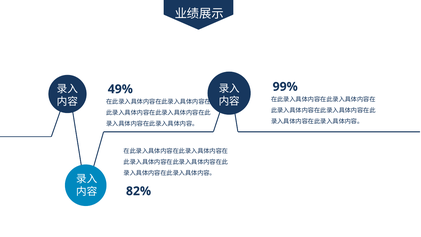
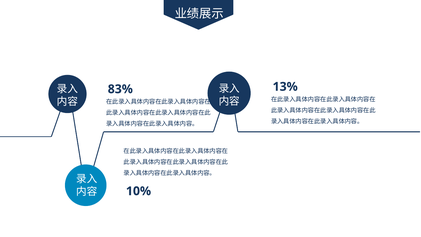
99%: 99% -> 13% (285, 87)
49%: 49% -> 83% (120, 89)
82%: 82% -> 10% (138, 191)
